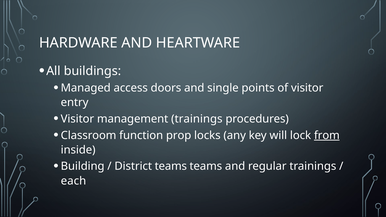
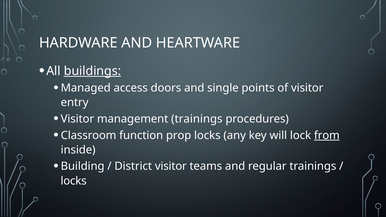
buildings underline: none -> present (93, 71)
District teams: teams -> visitor (171, 166)
each: each -> locks (74, 181)
